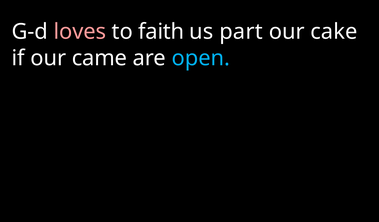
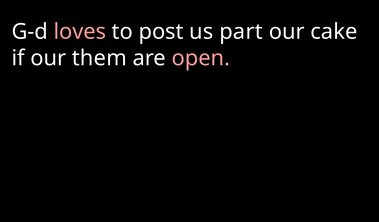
faith: faith -> post (161, 32)
came: came -> them (99, 58)
open colour: light blue -> pink (201, 58)
